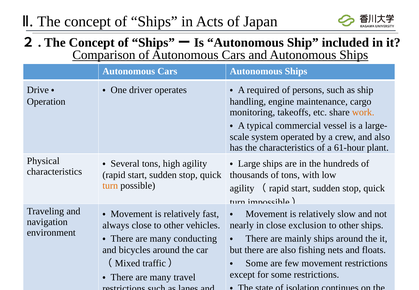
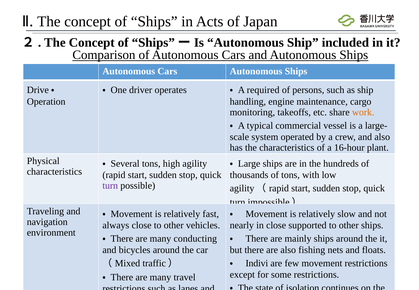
61-hour: 61-hour -> 16-hour (349, 148)
turn colour: orange -> purple (110, 186)
exclusion: exclusion -> supported (308, 225)
Some: Some -> Indivi (257, 263)
